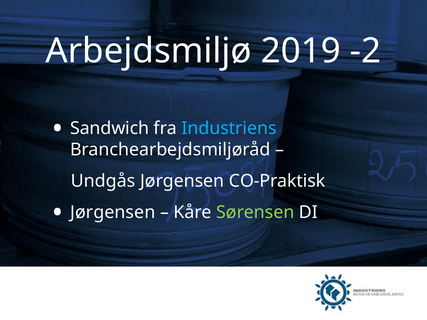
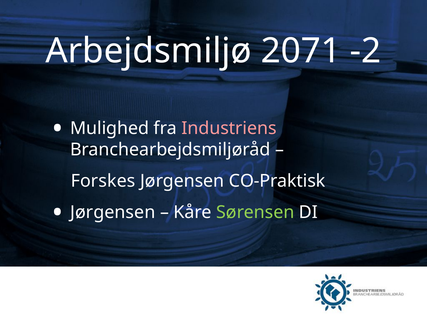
2019: 2019 -> 2071 (301, 51)
Sandwich: Sandwich -> Mulighed (110, 128)
Industriens colour: light blue -> pink (229, 128)
Undgås: Undgås -> Forskes (103, 181)
